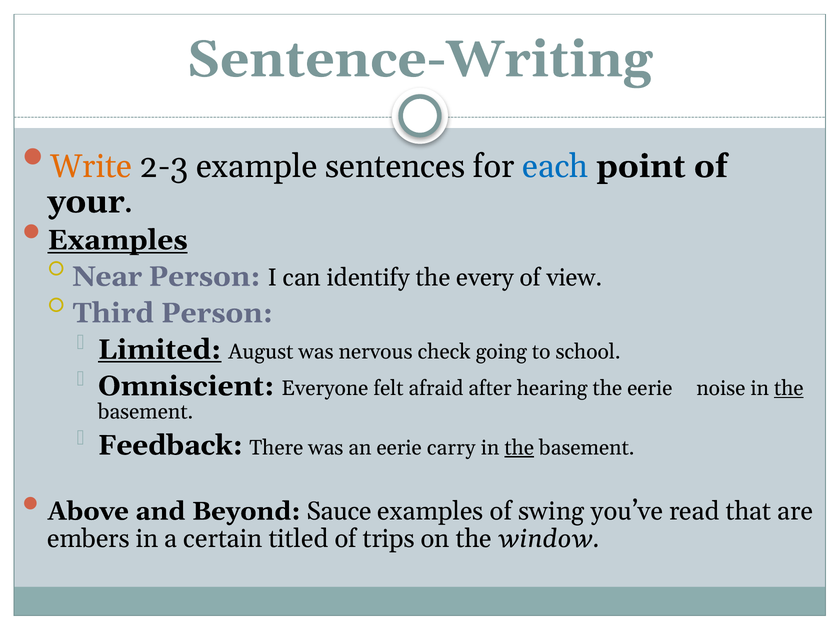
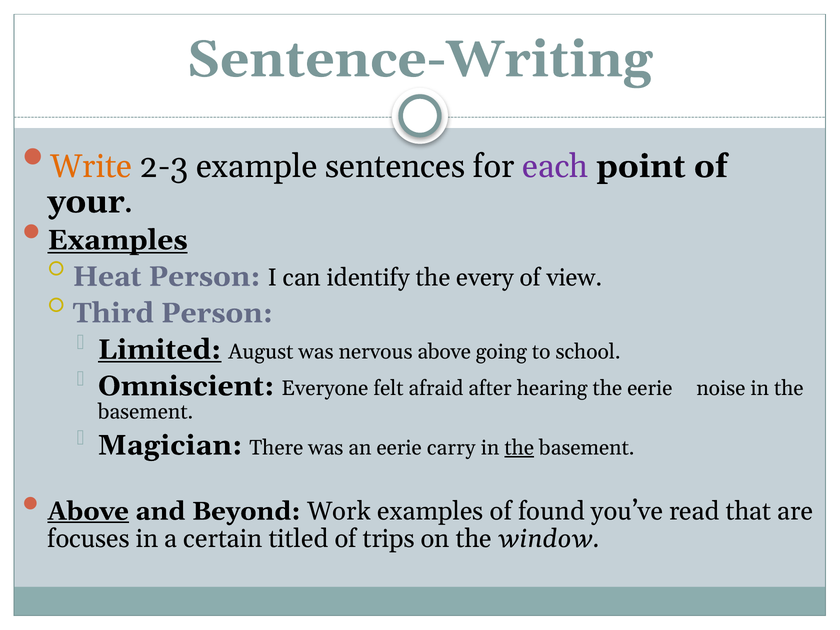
each colour: blue -> purple (555, 166)
Near: Near -> Heat (107, 277)
nervous check: check -> above (444, 352)
the underline: present -> none (789, 388)
Feedback: Feedback -> Magician (170, 445)
Above underline: none -> present (88, 511)
Sauce: Sauce -> Work (339, 511)
swing: swing -> found (551, 511)
embers: embers -> focuses (89, 539)
